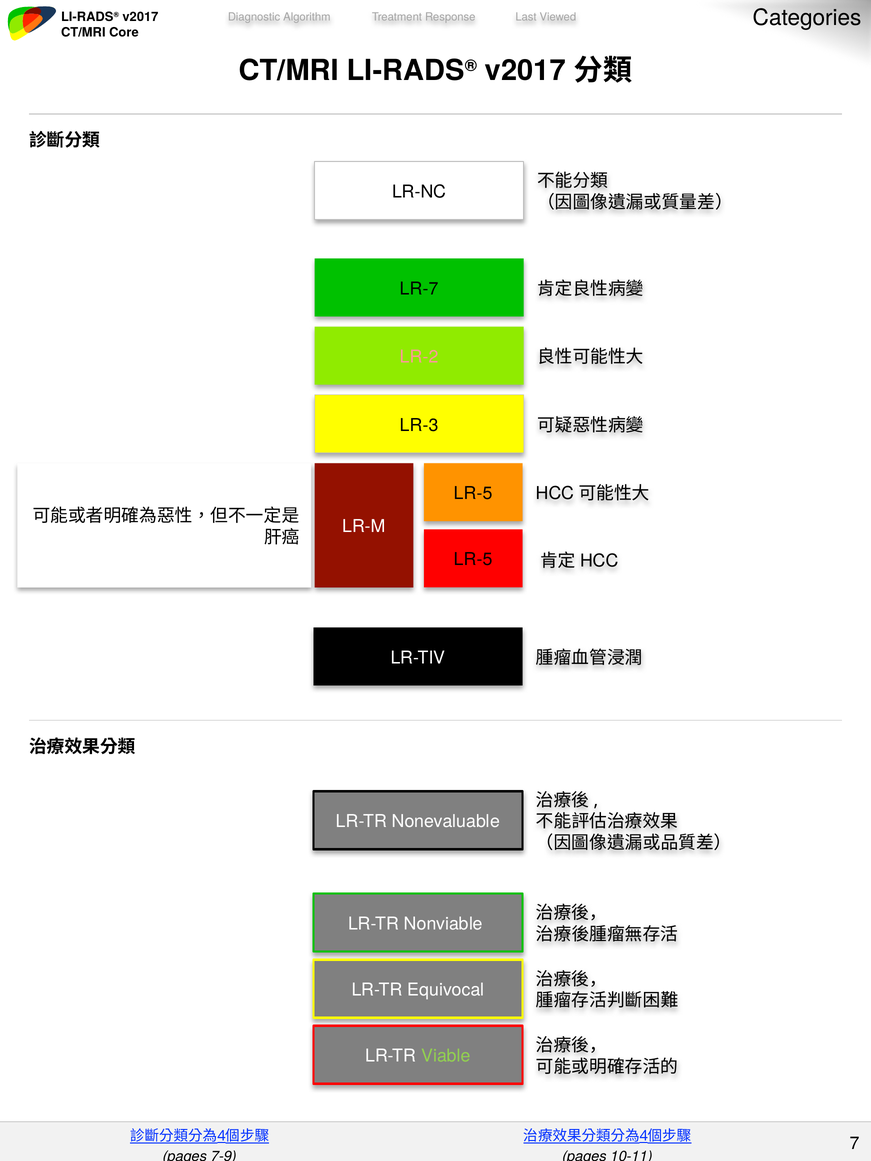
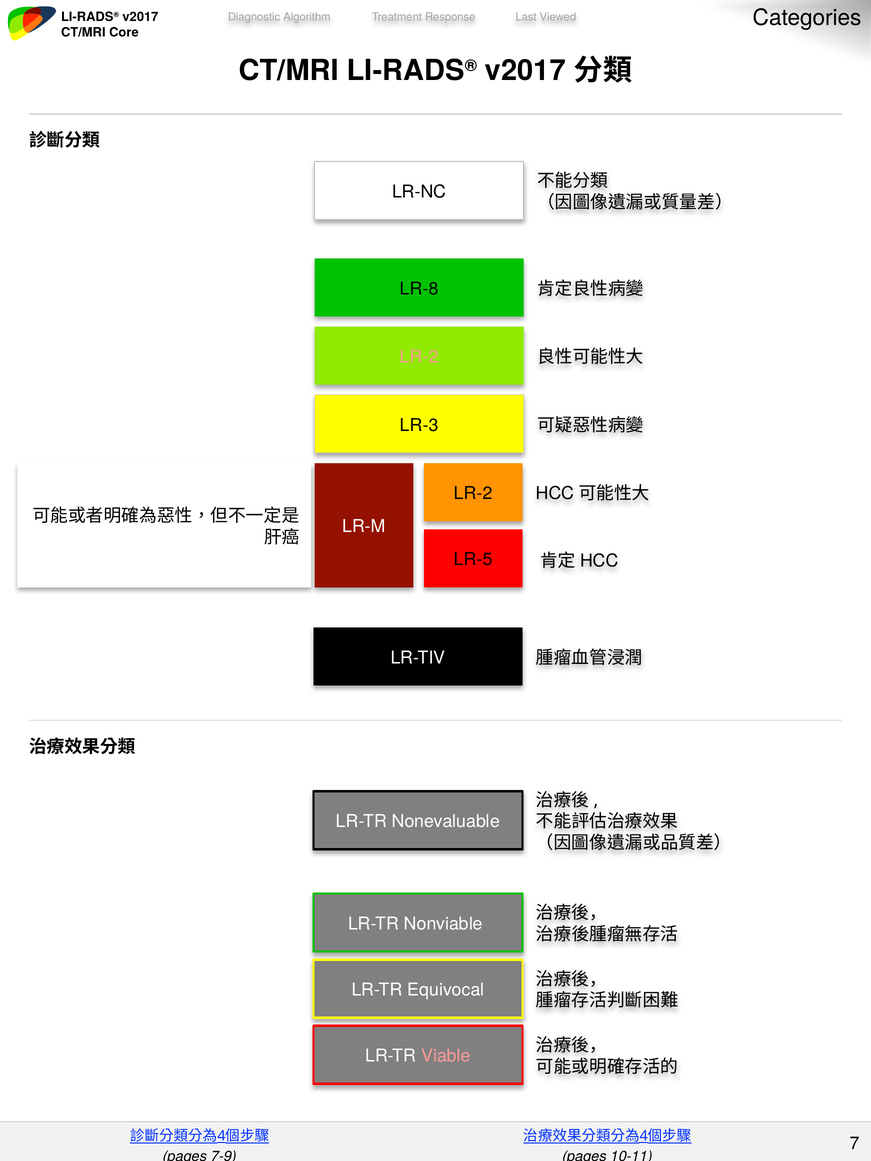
LR-7: LR-7 -> LR-8 (419, 289)
LR-5: LR-5 -> LR-2 (473, 494)
Viable colour: light green -> pink (446, 1056)
